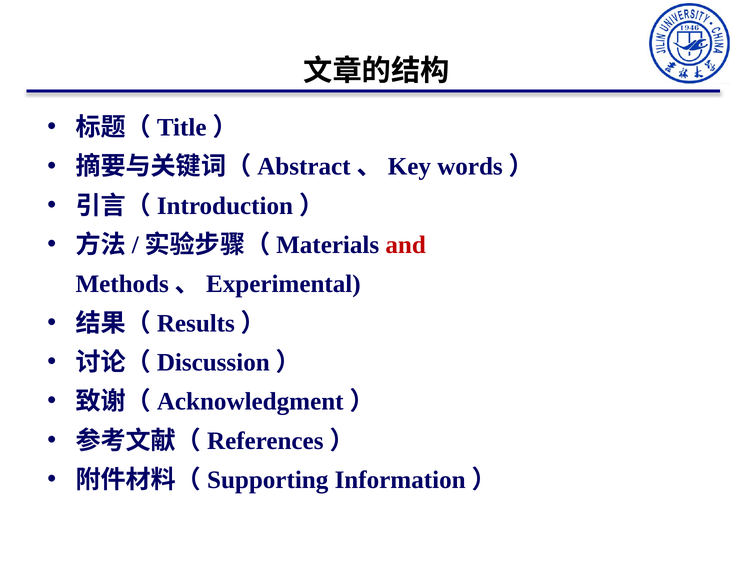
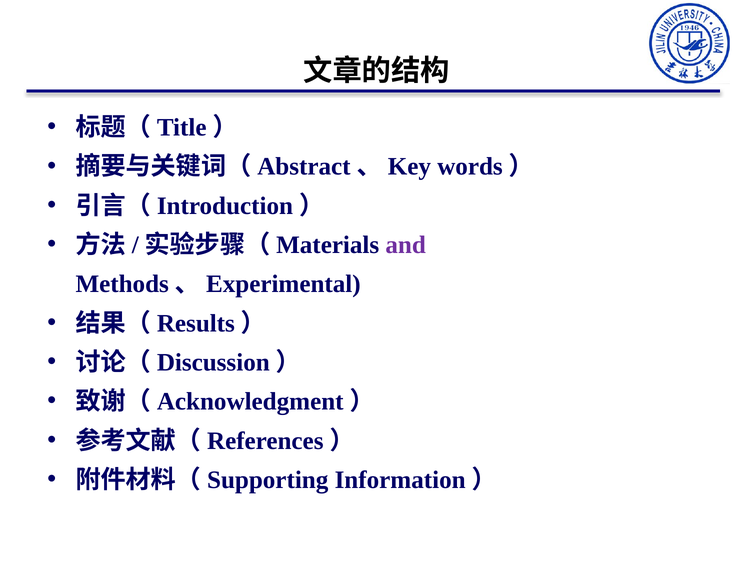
and colour: red -> purple (406, 245)
